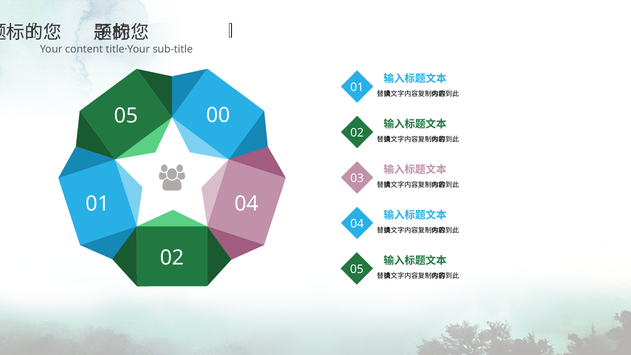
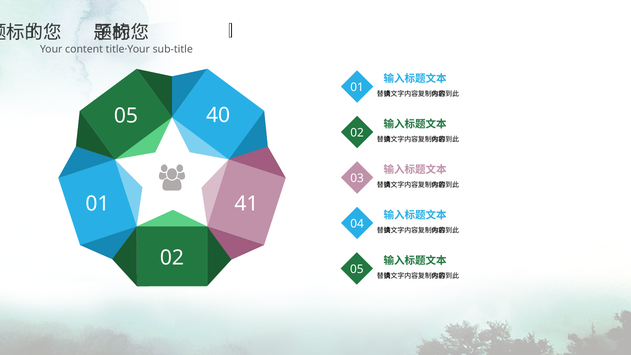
00: 00 -> 40 (218, 116)
01 04: 04 -> 41 (246, 204)
